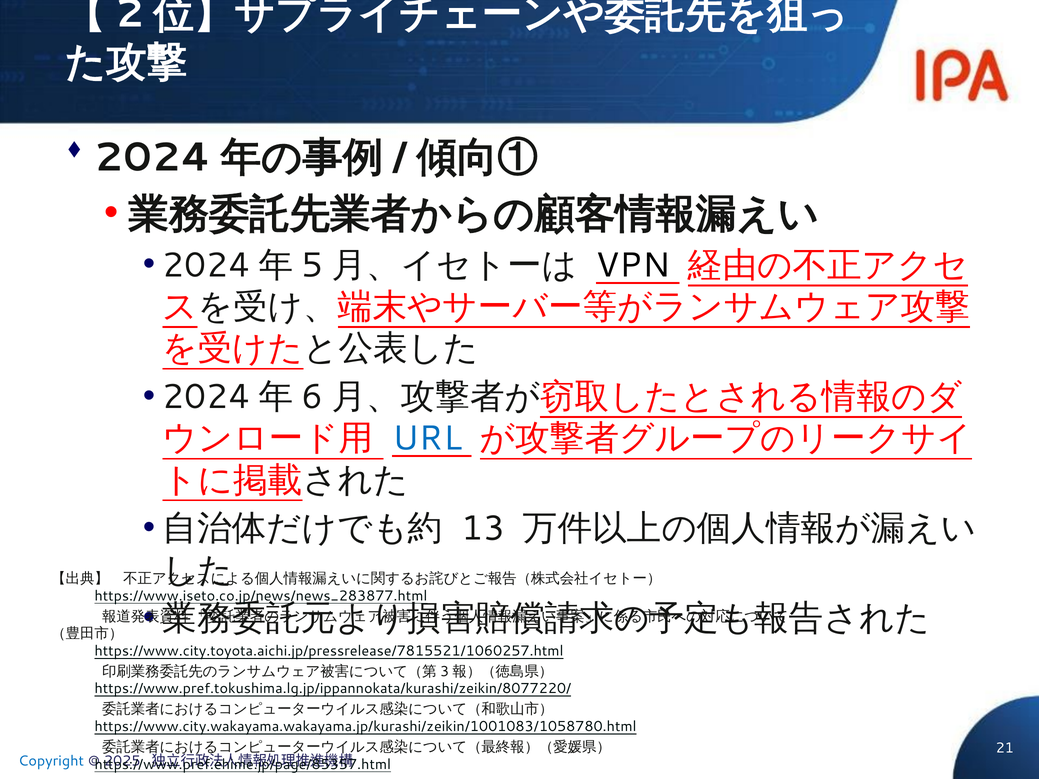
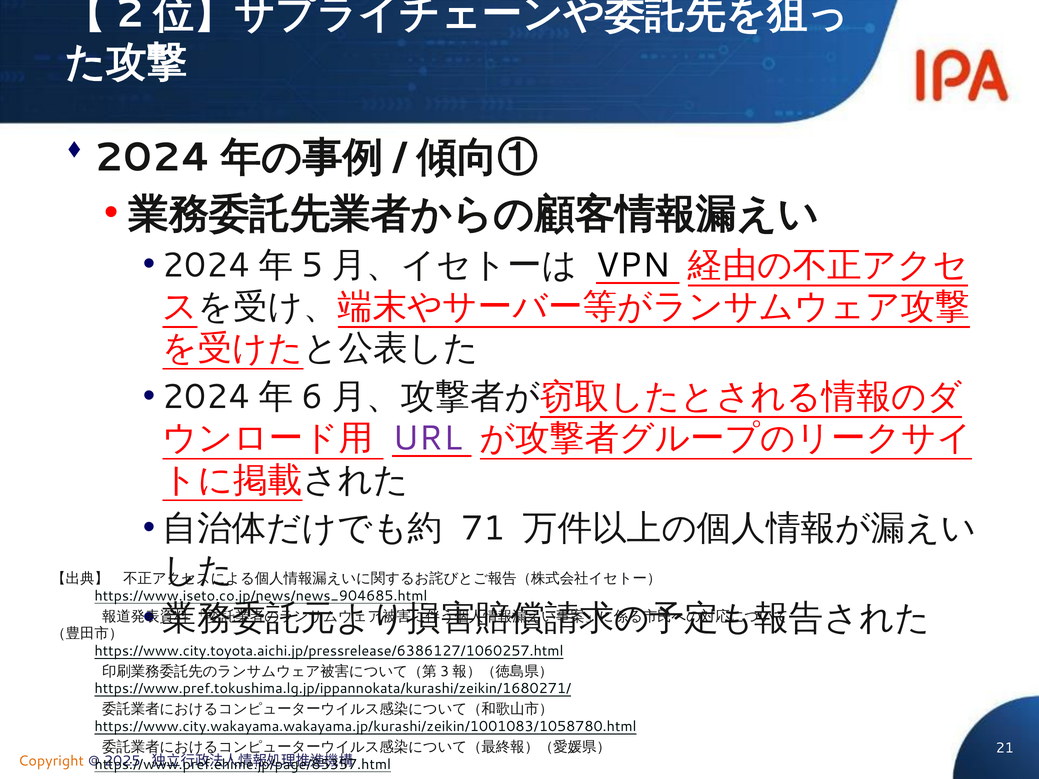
URL colour: blue -> purple (427, 439)
13: 13 -> 71 (483, 529)
https://www.iseto.co.jp/news/news_283877.html: https://www.iseto.co.jp/news/news_283877.html -> https://www.iseto.co.jp/news/news_904685.html (261, 596)
https://www.city.toyota.aichi.jp/pressrelease/7815521/1060257.html: https://www.city.toyota.aichi.jp/pressrelease/7815521/1060257.html -> https://www.city.toyota.aichi.jp/pressrelease/6386127/1060257.html (329, 651)
https://www.pref.tokushima.lg.jp/ippannokata/kurashi/zeikin/8077220/: https://www.pref.tokushima.lg.jp/ippannokata/kurashi/zeikin/8077220/ -> https://www.pref.tokushima.lg.jp/ippannokata/kurashi/zeikin/1680271/ (333, 689)
Copyright colour: blue -> orange (51, 761)
